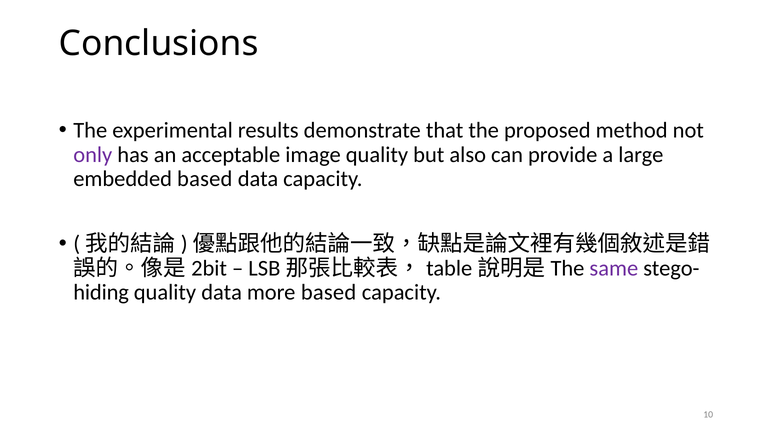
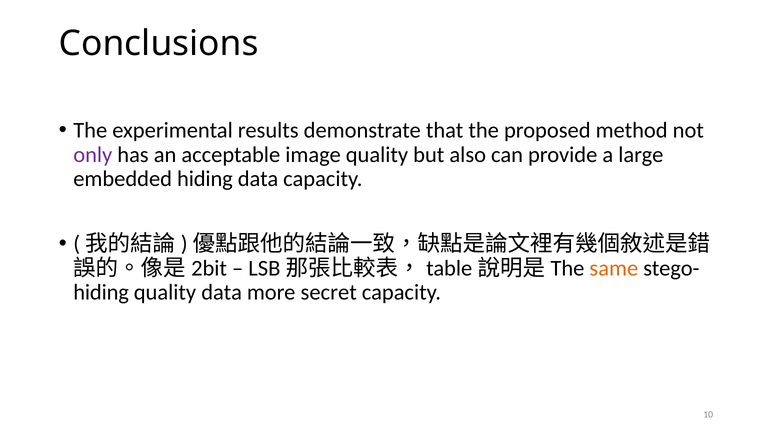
embedded based: based -> hiding (205, 179)
same colour: purple -> orange (614, 268)
more based: based -> secret (329, 293)
